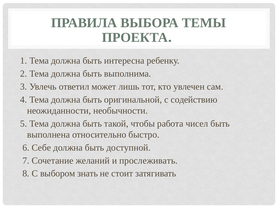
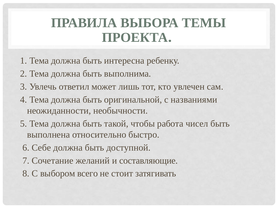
содействию: содействию -> названиями (194, 100)
прослеживать: прослеживать -> составляющие (149, 161)
знать: знать -> всего (88, 174)
